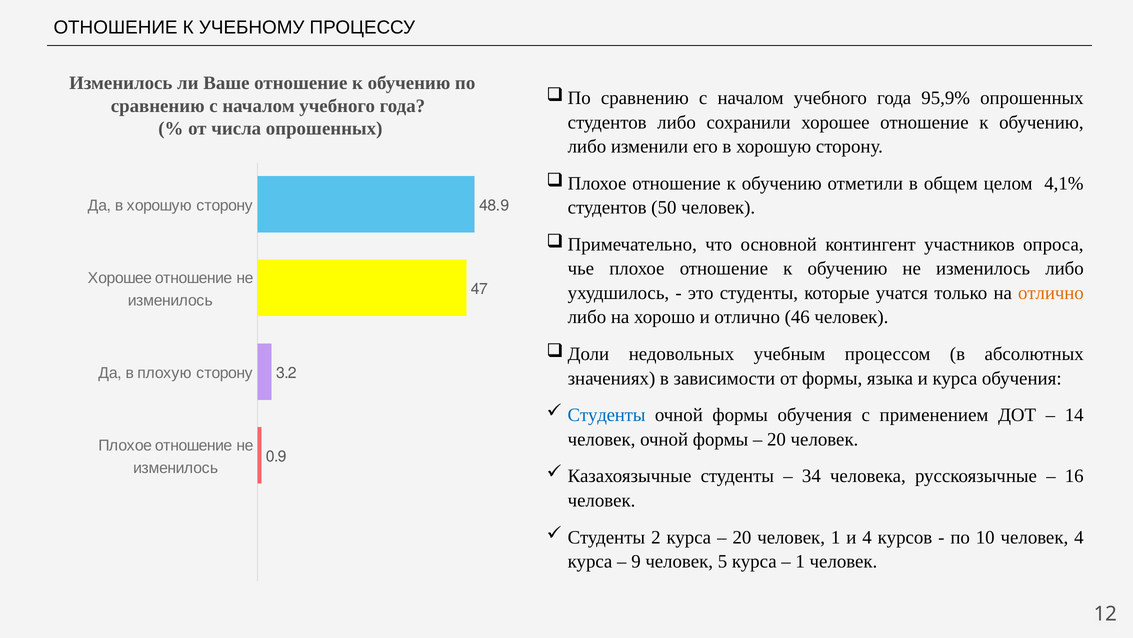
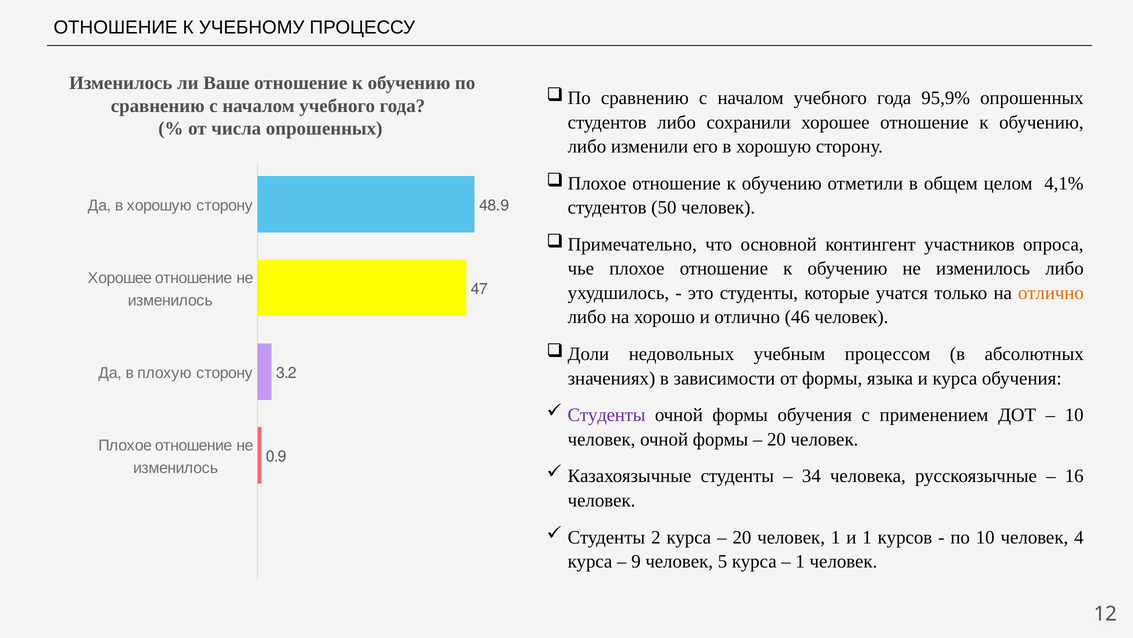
Студенты colour: blue -> purple (607, 415)
14: 14 -> 10 (1074, 415)
и 4: 4 -> 1 (867, 537)
